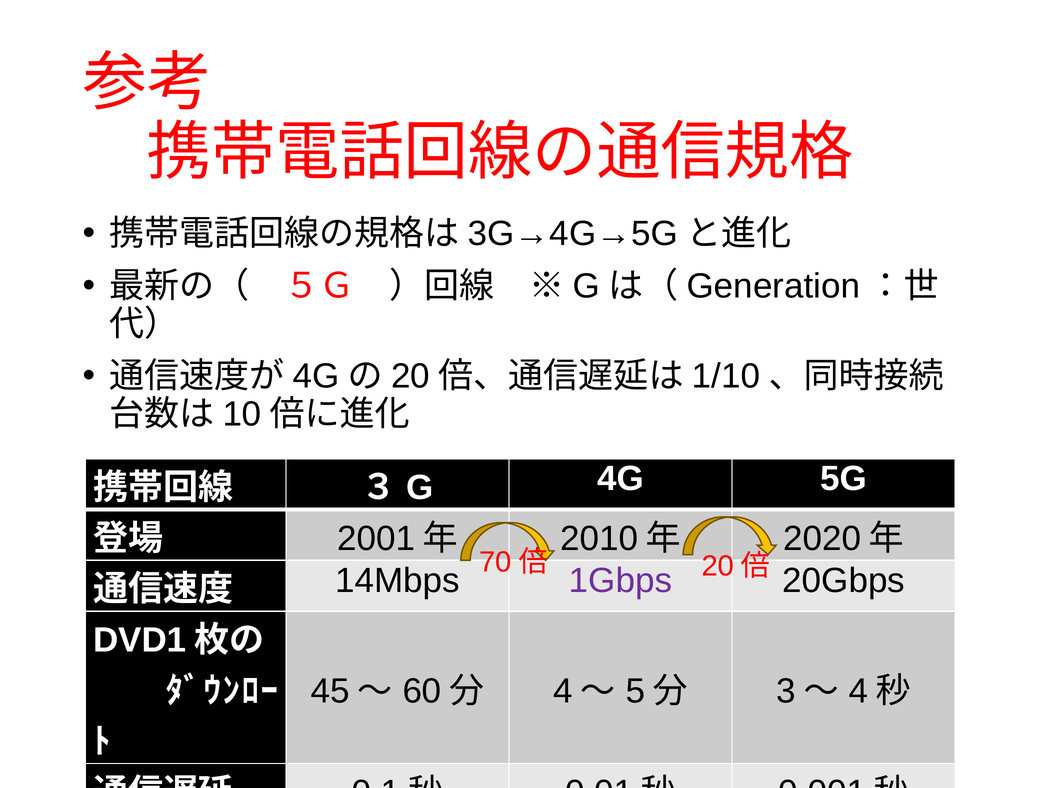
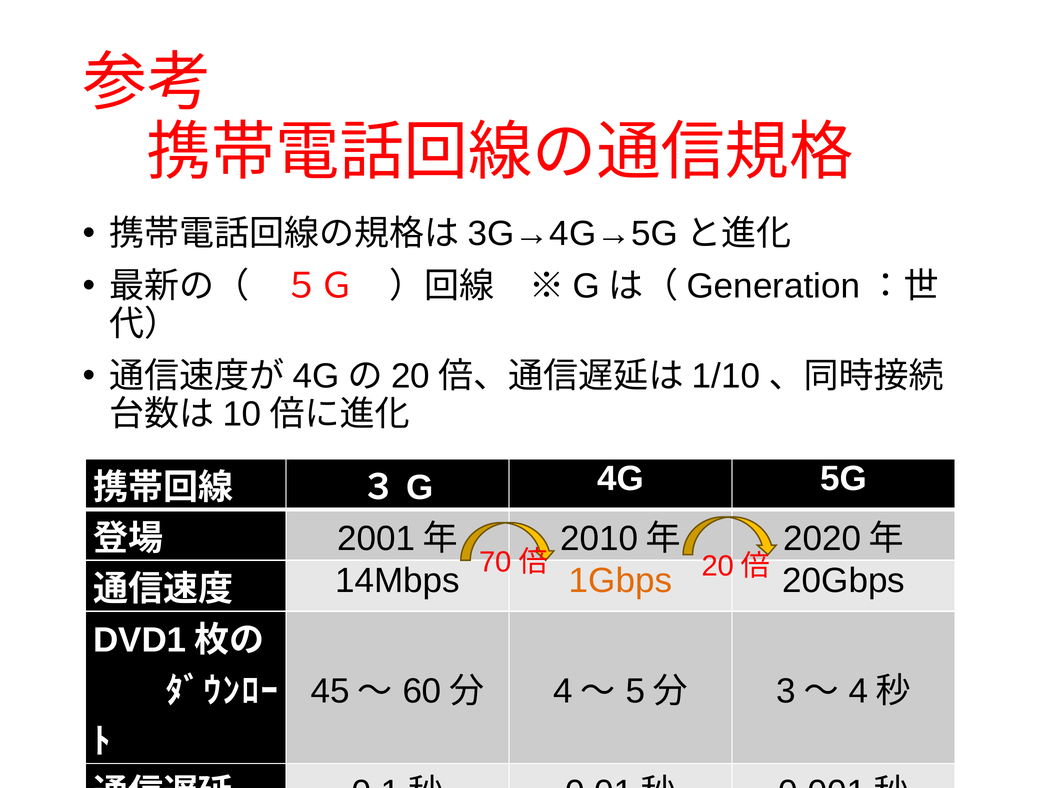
1Gbps colour: purple -> orange (621, 581)
